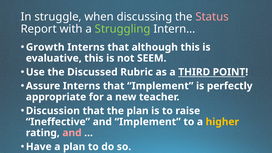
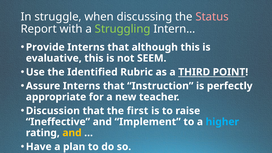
Growth: Growth -> Provide (45, 47)
Discussed: Discussed -> Identified (92, 72)
that Implement: Implement -> Instruction (160, 86)
the plan: plan -> first (138, 111)
higher colour: yellow -> light blue (222, 122)
and colour: pink -> yellow (72, 133)
